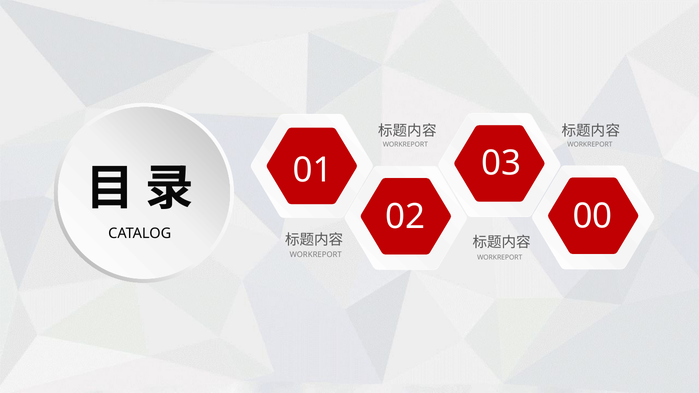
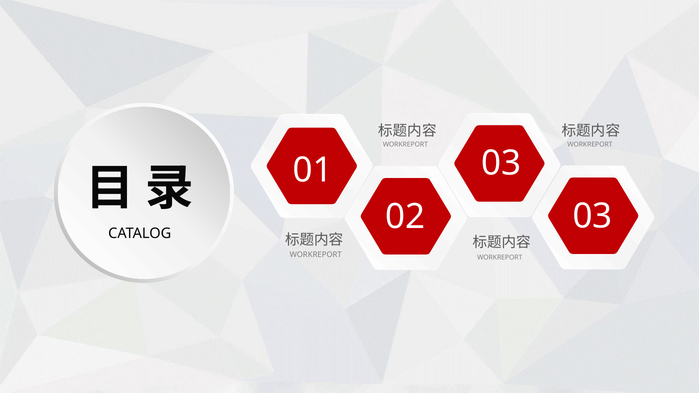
02 00: 00 -> 03 (592, 216)
